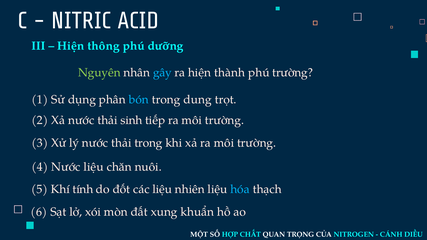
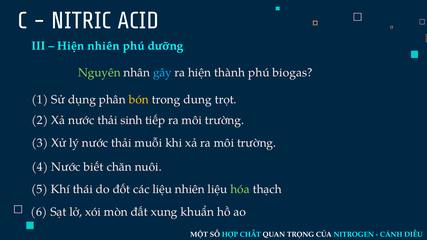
Hiện thông: thông -> nhiên (104, 46)
phú trường: trường -> biogas (293, 73)
bón colour: light blue -> yellow (139, 100)
thải trong: trong -> muỗi (148, 143)
Nước liệu: liệu -> biết (94, 167)
tính: tính -> thái (83, 190)
hóa colour: light blue -> light green (240, 190)
